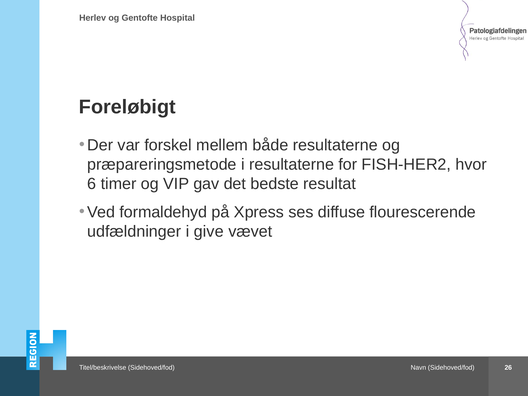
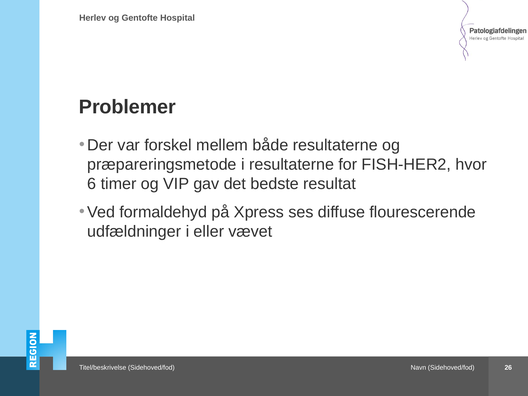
Foreløbigt: Foreløbigt -> Problemer (127, 107)
give: give -> eller (209, 231)
